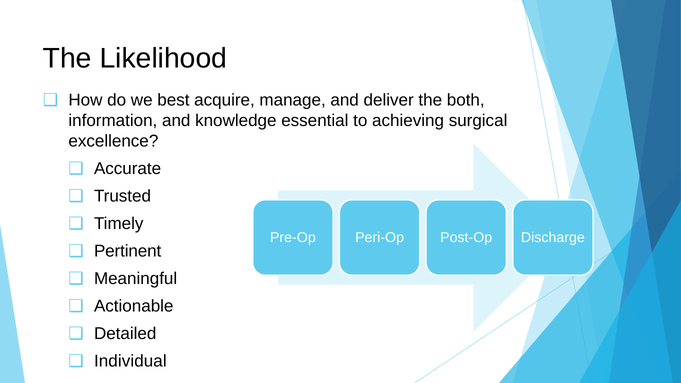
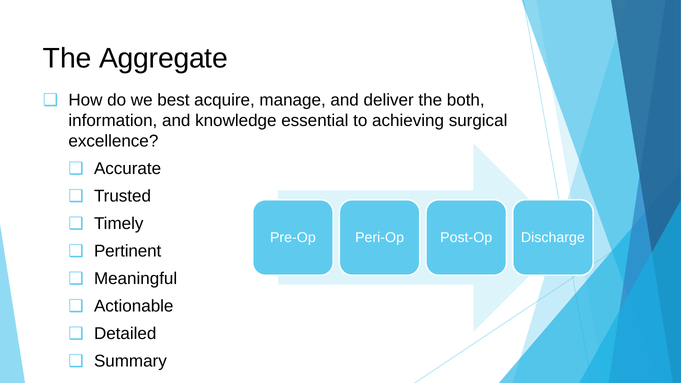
Likelihood: Likelihood -> Aggregate (164, 58)
Individual: Individual -> Summary (130, 361)
